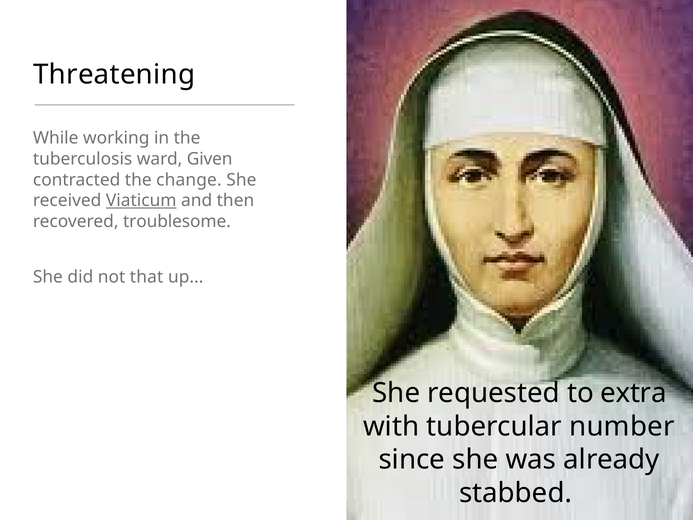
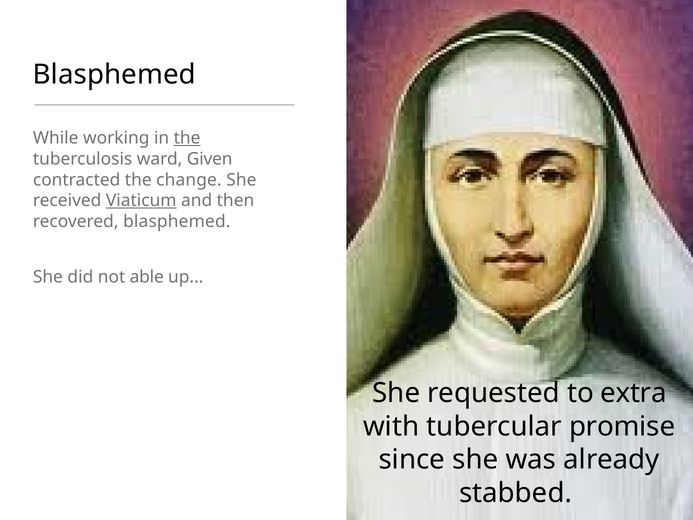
Threatening: Threatening -> Blasphemed (114, 75)
the underline: none -> present (187, 138)
recovered troublesome: troublesome -> blasphemed (177, 221)
that: that -> able (147, 277)
number: number -> promise (622, 426)
